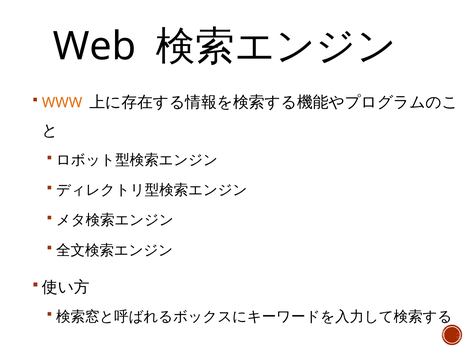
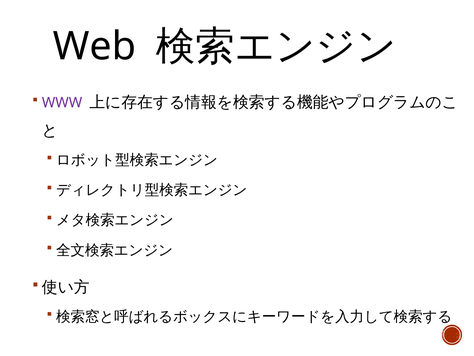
WWW colour: orange -> purple (62, 103)
